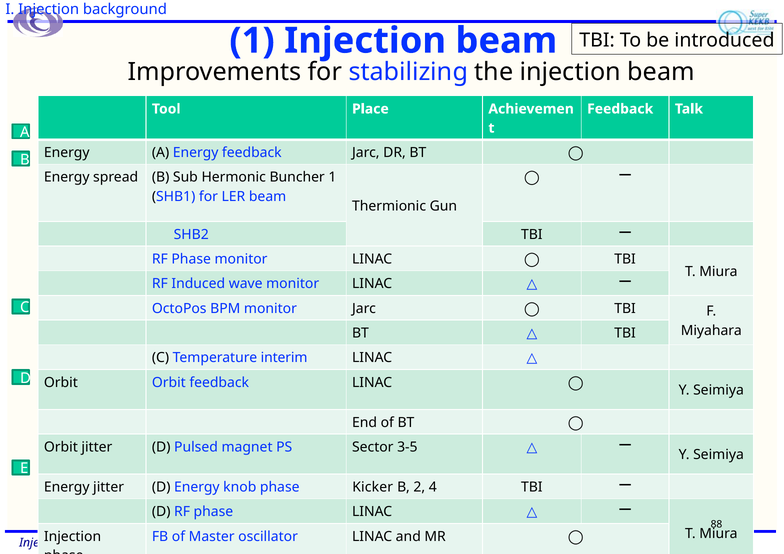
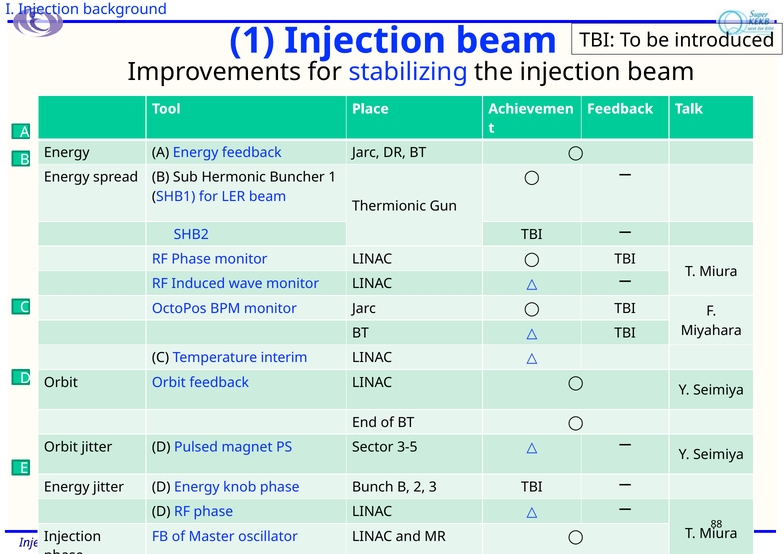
Kicker: Kicker -> Bunch (373, 488)
4: 4 -> 3 (433, 488)
